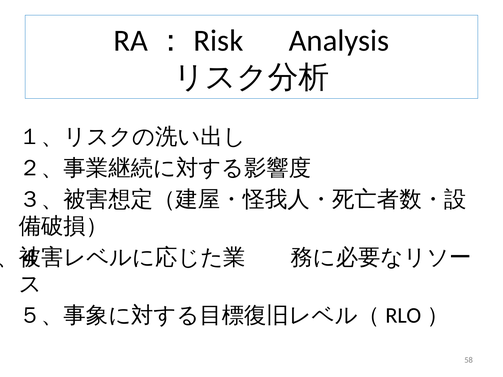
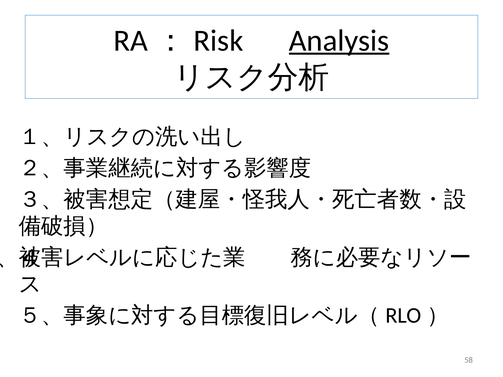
Analysis underline: none -> present (339, 41)
